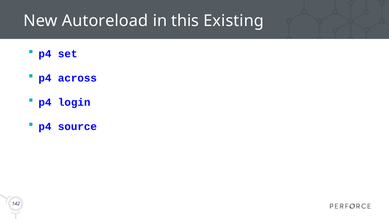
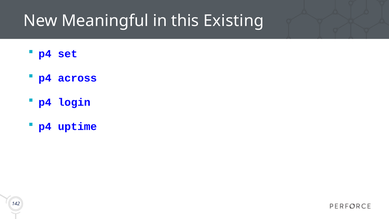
Autoreload: Autoreload -> Meaningful (105, 21)
source: source -> uptime (77, 126)
